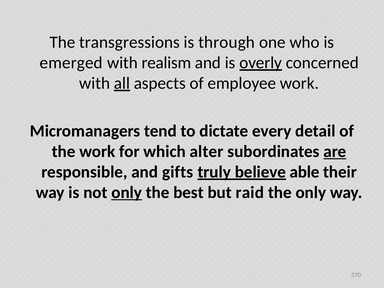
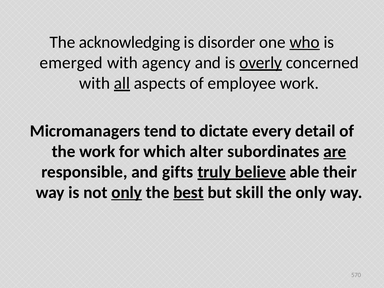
transgressions: transgressions -> acknowledging (130, 42)
through: through -> disorder (227, 42)
who underline: none -> present (305, 42)
realism: realism -> agency (166, 63)
best underline: none -> present (188, 192)
raid: raid -> skill (250, 192)
